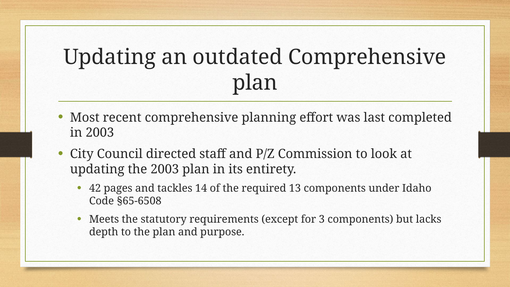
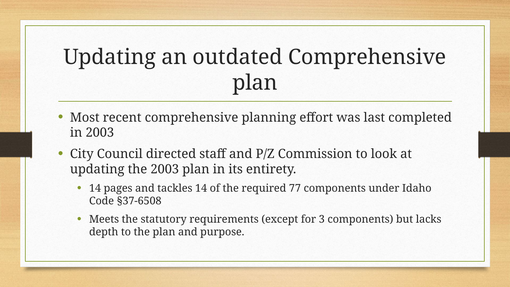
42: 42 -> 14 (95, 188)
13: 13 -> 77 (295, 188)
§65-6508: §65-6508 -> §37-6508 (139, 201)
